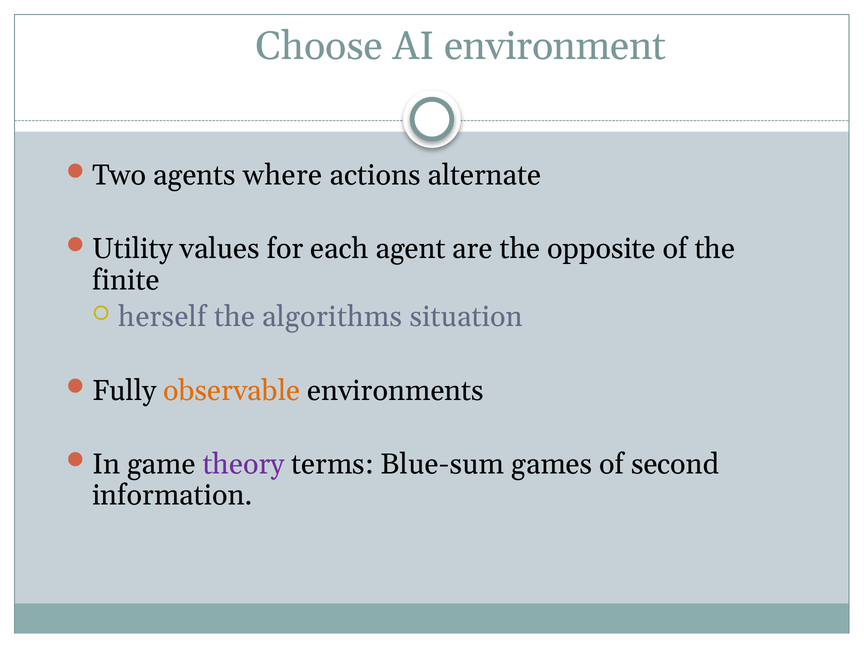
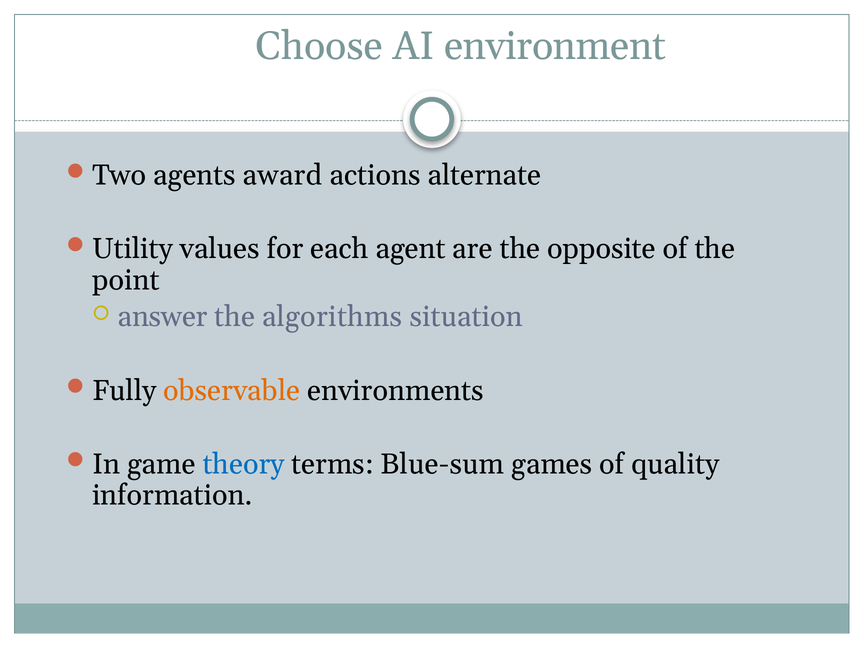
where: where -> award (283, 175)
finite: finite -> point (126, 280)
herself: herself -> answer (163, 317)
theory colour: purple -> blue (244, 464)
second: second -> quality (675, 464)
